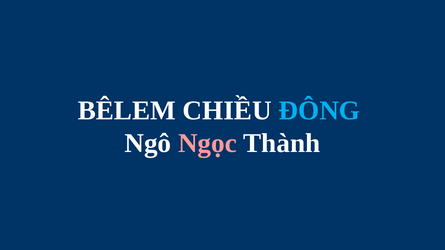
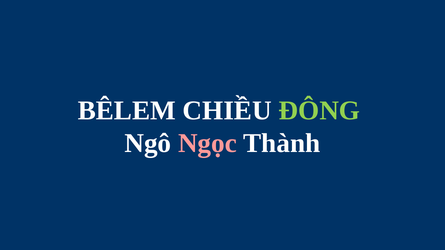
ĐÔNG colour: light blue -> light green (319, 111)
